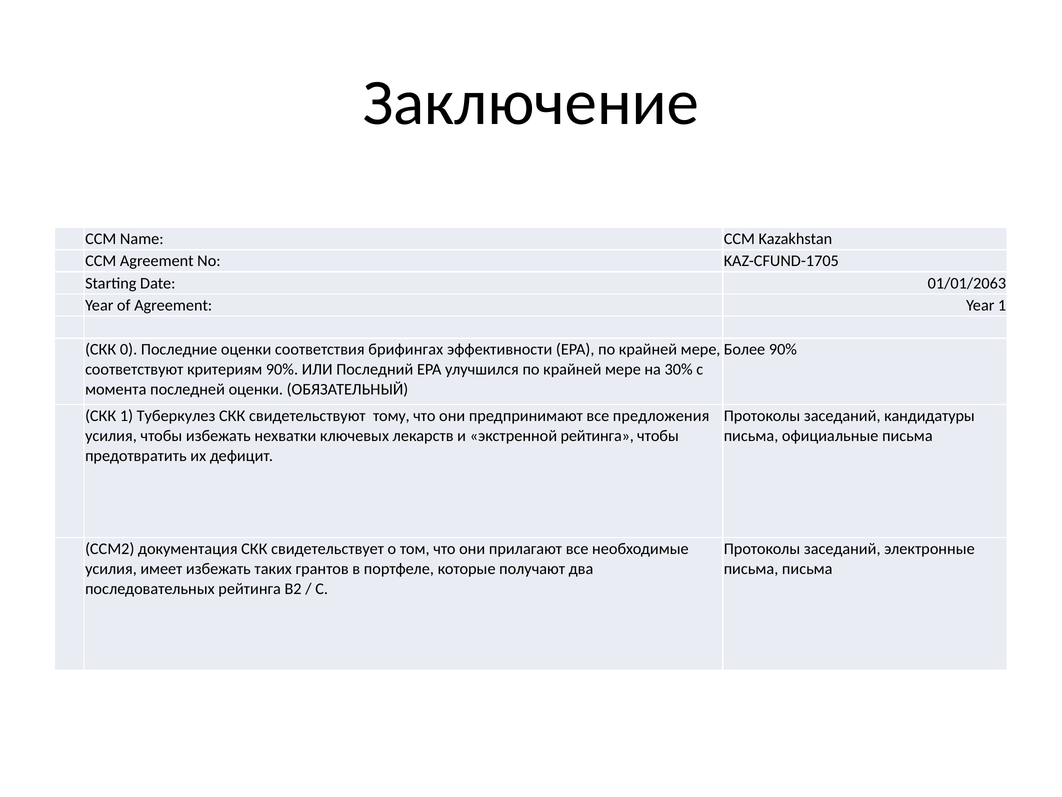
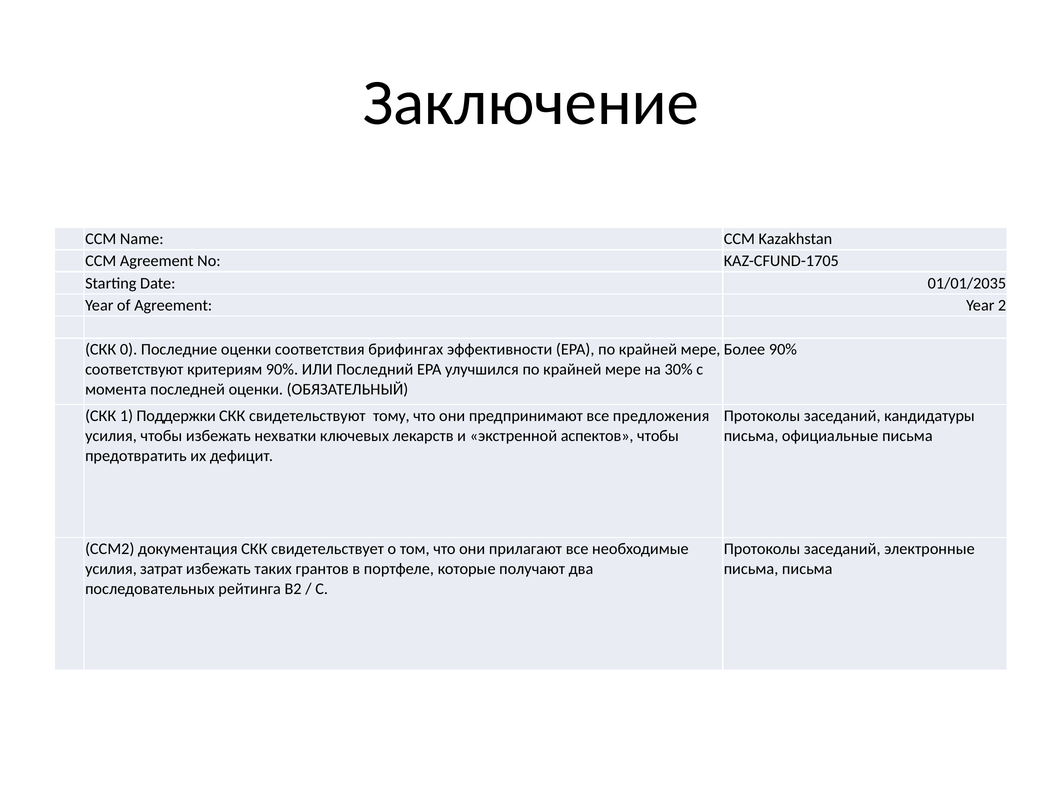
01/01/2063: 01/01/2063 -> 01/01/2035 (967, 283)
Year 1: 1 -> 2 (1002, 305)
Туберкулез: Туберкулез -> Поддержки (176, 416)
экстренной рейтинга: рейтинга -> аспектов (597, 436)
имеет: имеет -> затрат (161, 568)
